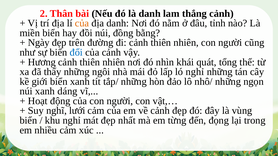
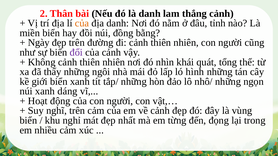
đổi colour: blue -> purple (76, 52)
Hương: Hương -> Không (42, 62)
ló nghỉ: nghỉ -> hình (195, 72)
nghĩ lưới: lưới -> trên (77, 111)
